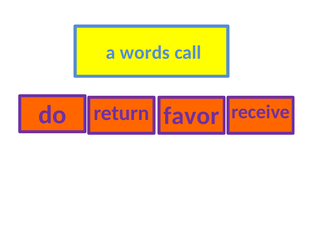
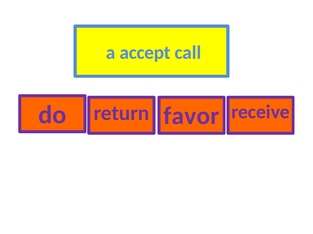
words: words -> accept (145, 53)
